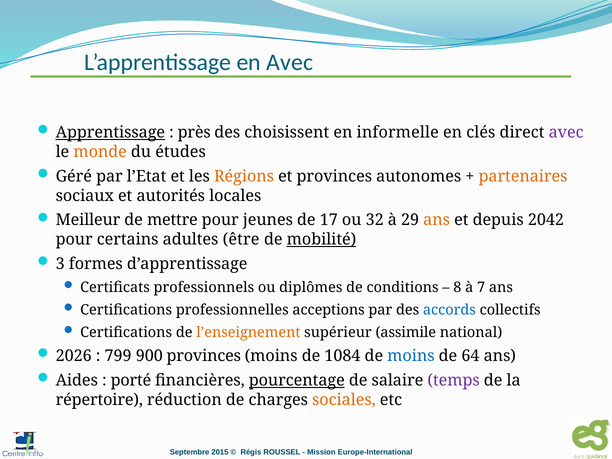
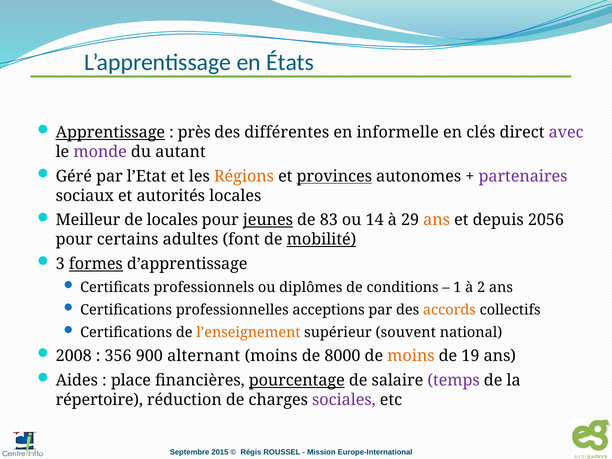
en Avec: Avec -> États (290, 63)
choisissent: choisissent -> différentes (287, 132)
monde colour: orange -> purple (100, 152)
études: études -> autant (181, 152)
provinces underline: none -> present (334, 176)
partenaires colour: orange -> purple (523, 176)
de mettre: mettre -> locales (172, 220)
jeunes underline: none -> present (268, 220)
17: 17 -> 83 (329, 220)
32: 32 -> 14 (375, 220)
2042: 2042 -> 2056 (546, 220)
être: être -> font (241, 240)
formes underline: none -> present (96, 264)
8: 8 -> 1 (457, 287)
7: 7 -> 2 (481, 287)
accords colour: blue -> orange (449, 310)
assimile: assimile -> souvent (406, 332)
2026: 2026 -> 2008 (74, 356)
799: 799 -> 356 (118, 356)
900 provinces: provinces -> alternant (204, 356)
1084: 1084 -> 8000 (342, 356)
moins colour: blue -> orange (411, 356)
64: 64 -> 19 (470, 356)
porté: porté -> place (131, 380)
sociales colour: orange -> purple (344, 400)
